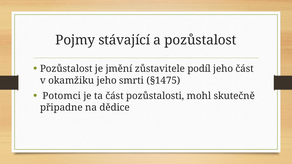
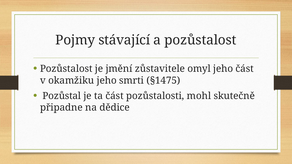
podíl: podíl -> omyl (199, 69)
Potomci: Potomci -> Pozůstal (62, 96)
